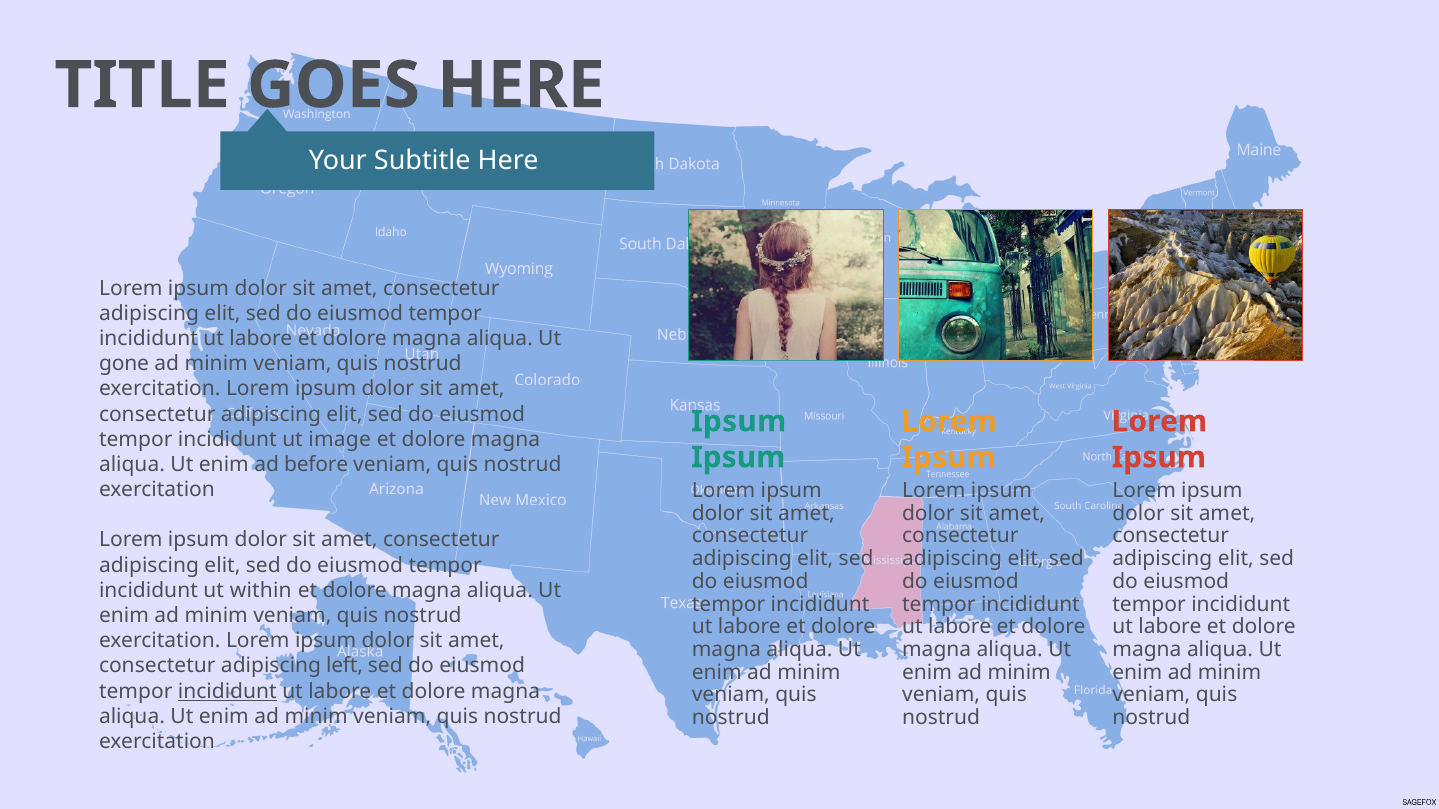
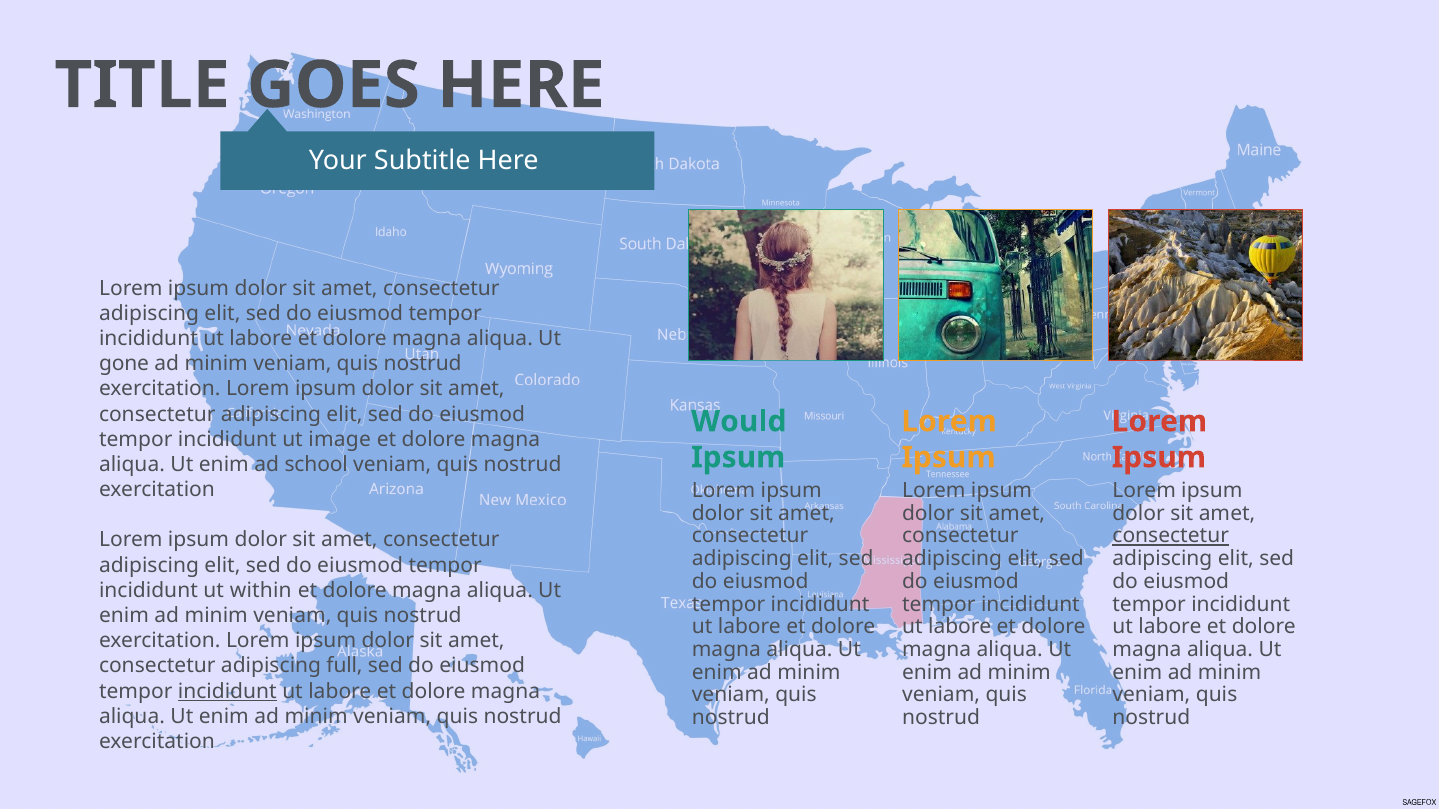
Ipsum: Ipsum -> Would (739, 422)
before: before -> school (316, 465)
consectetur underline: none -> present (1171, 536)
left: left -> full (345, 666)
